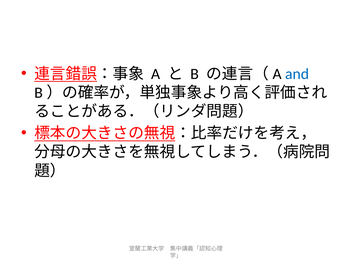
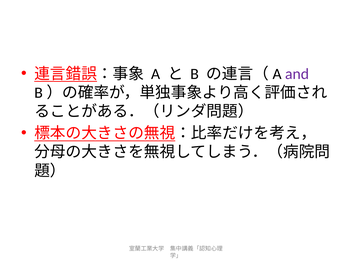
and colour: blue -> purple (297, 74)
